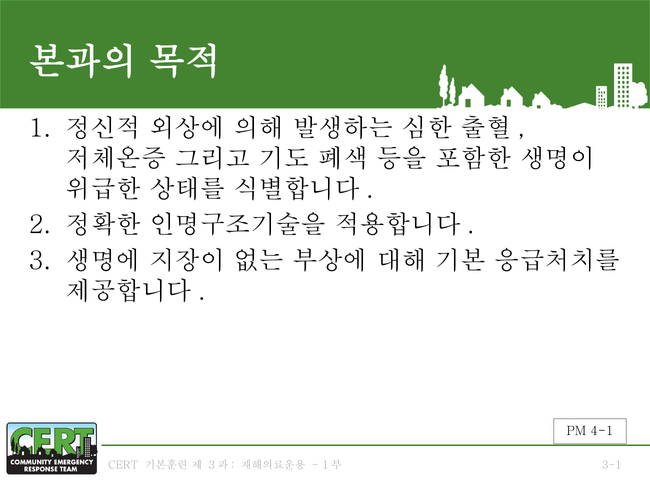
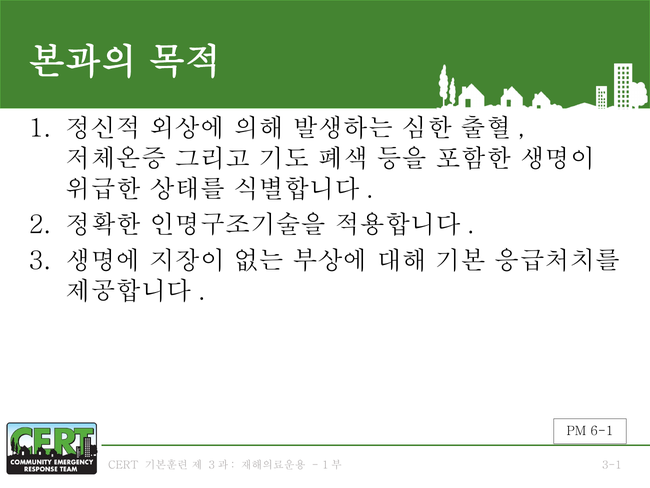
4-1: 4-1 -> 6-1 (602, 431)
